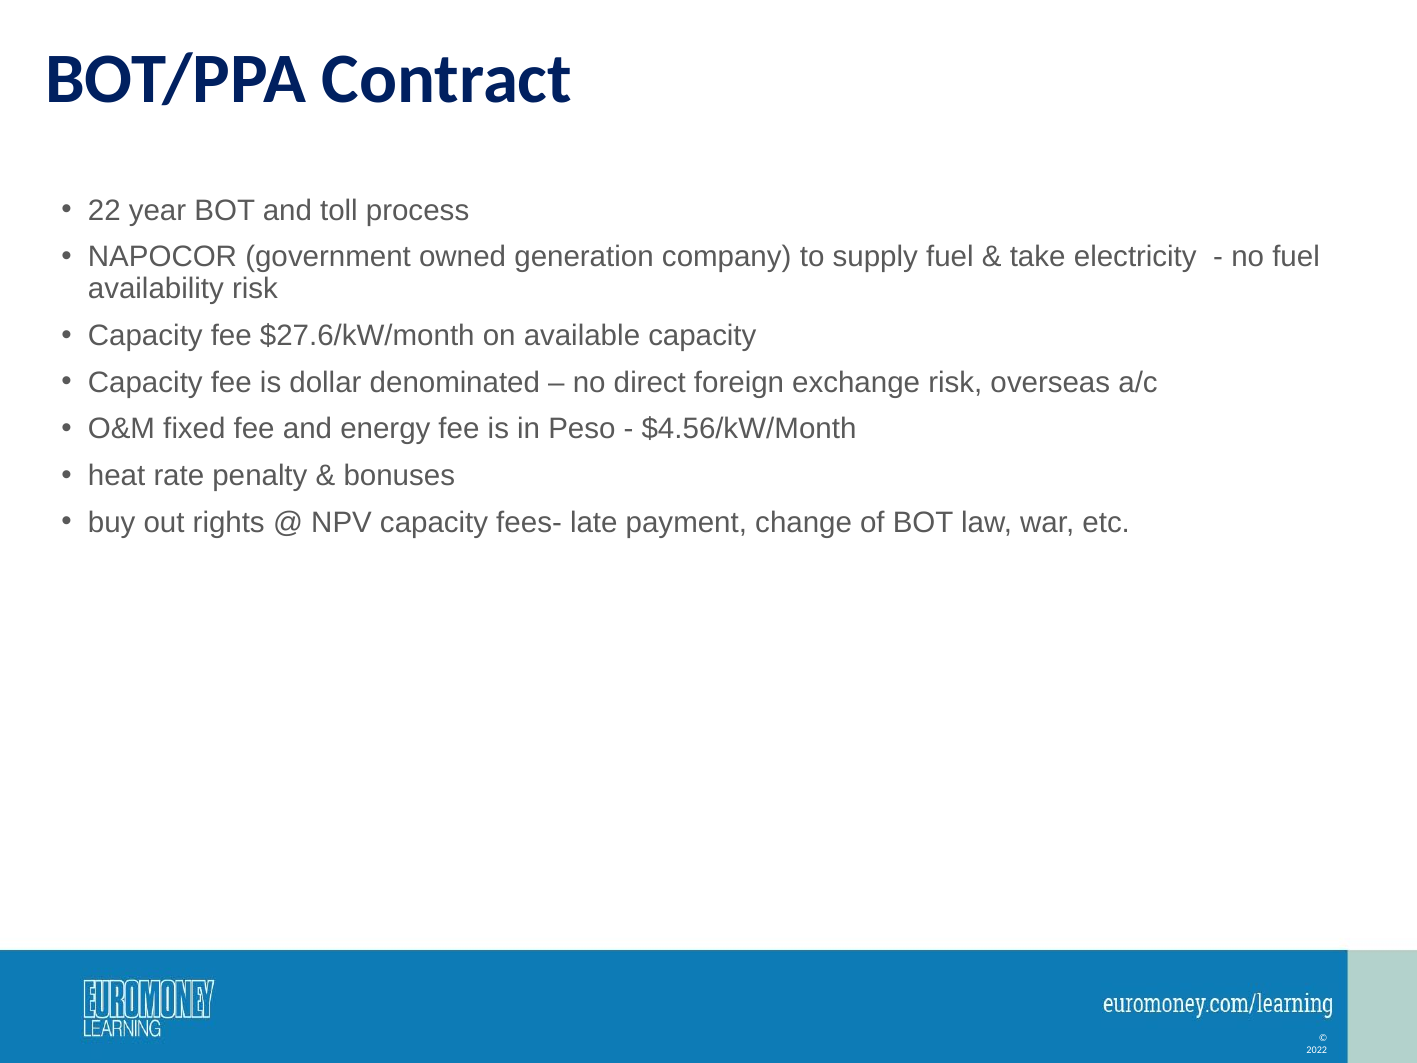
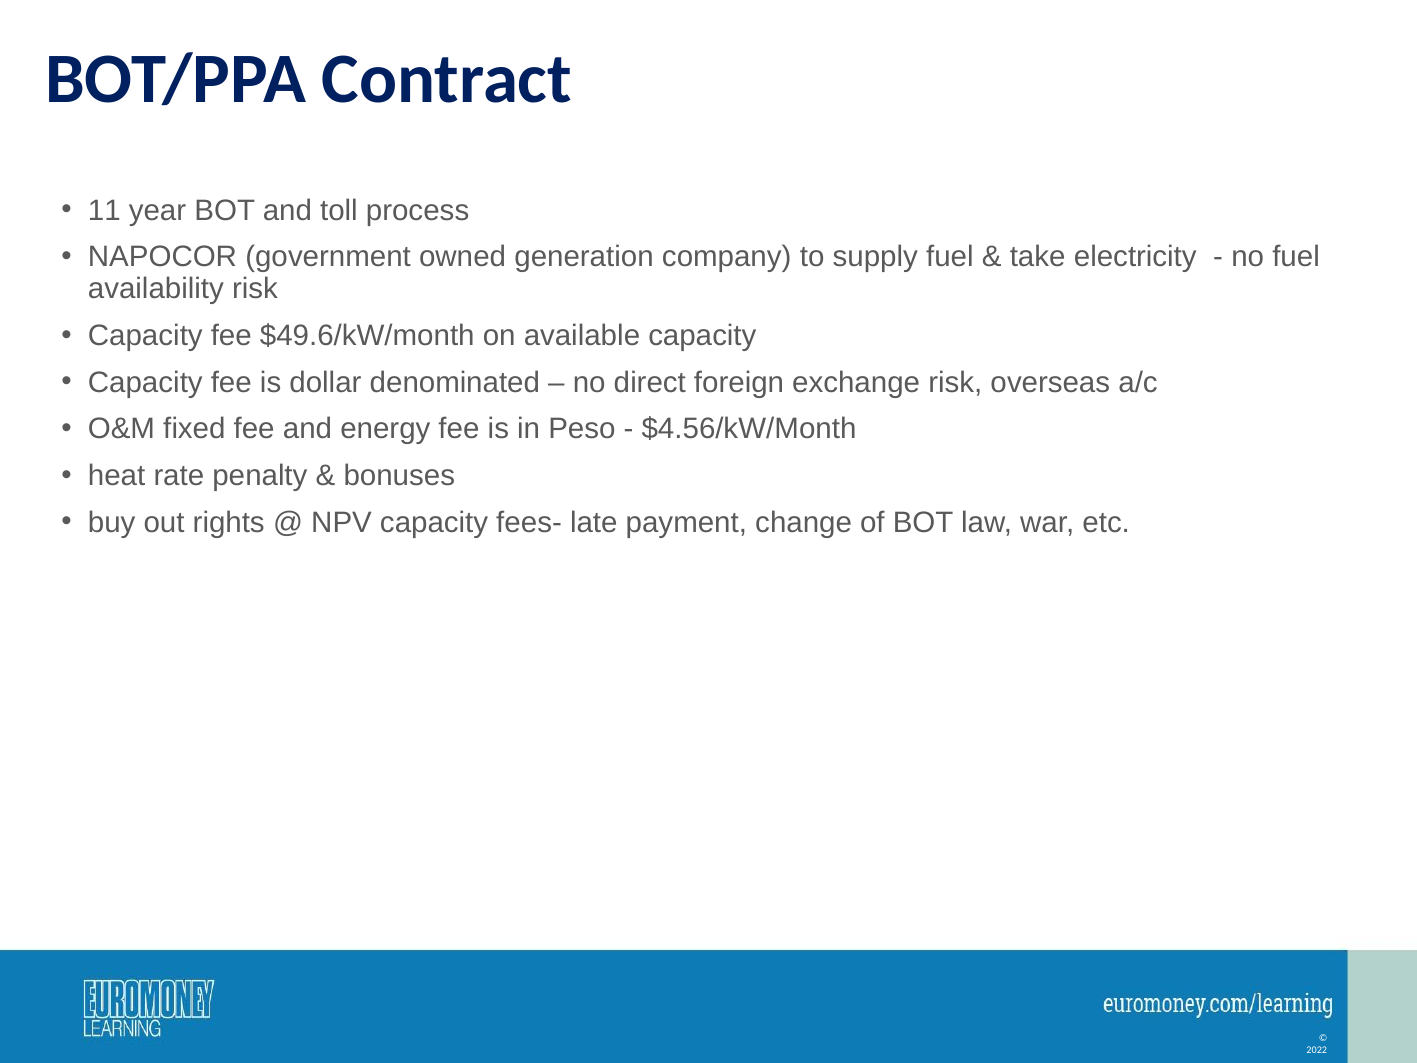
22: 22 -> 11 (104, 210)
$27.6/kW/month: $27.6/kW/month -> $49.6/kW/month (367, 336)
